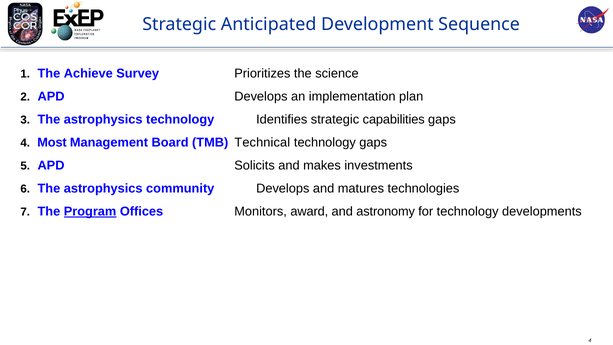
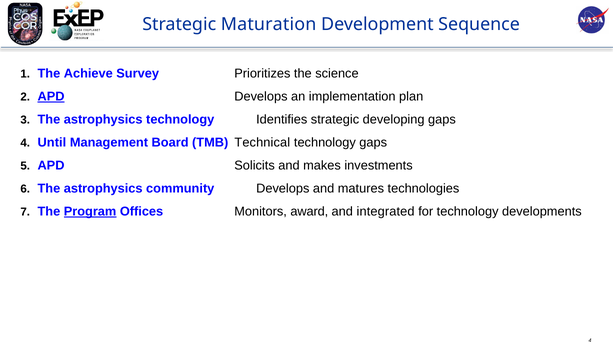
Anticipated: Anticipated -> Maturation (269, 24)
APD underline: none -> present (51, 96)
capabilities: capabilities -> developing (394, 119)
Most: Most -> Until (52, 142)
astronomy: astronomy -> integrated (386, 211)
